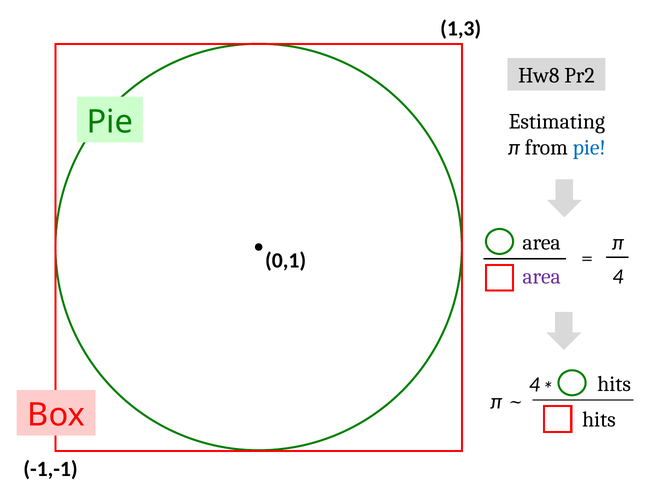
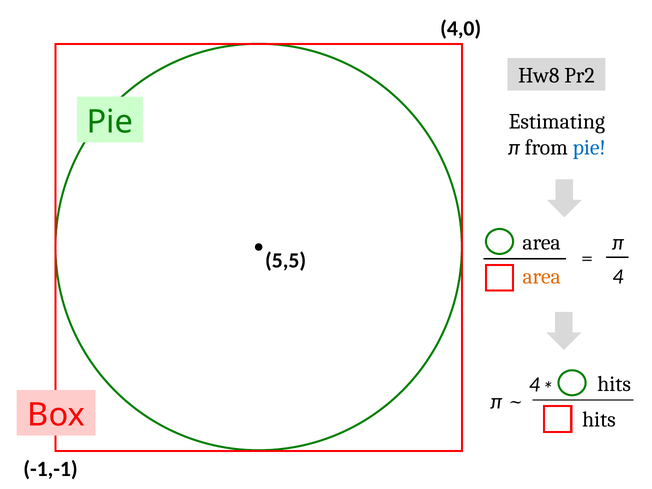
1,3: 1,3 -> 4,0 (461, 28)
0,1: 0,1 -> 5,5 (286, 260)
area colour: purple -> orange (542, 277)
